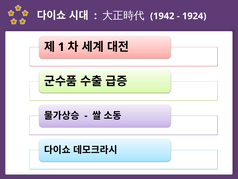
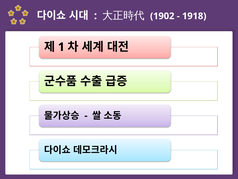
1942: 1942 -> 1902 (162, 16)
1924: 1924 -> 1918 (194, 16)
